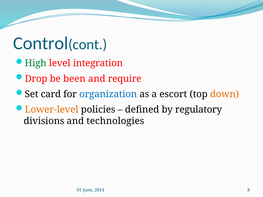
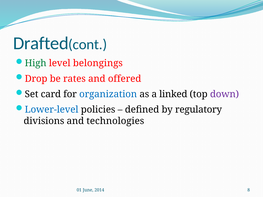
Control: Control -> Drafted (41, 43)
integration: integration -> belongings (98, 63)
been: been -> rates (74, 79)
require: require -> offered (125, 79)
escort: escort -> linked (173, 94)
down colour: orange -> purple (225, 94)
Lower-level colour: orange -> blue (52, 110)
